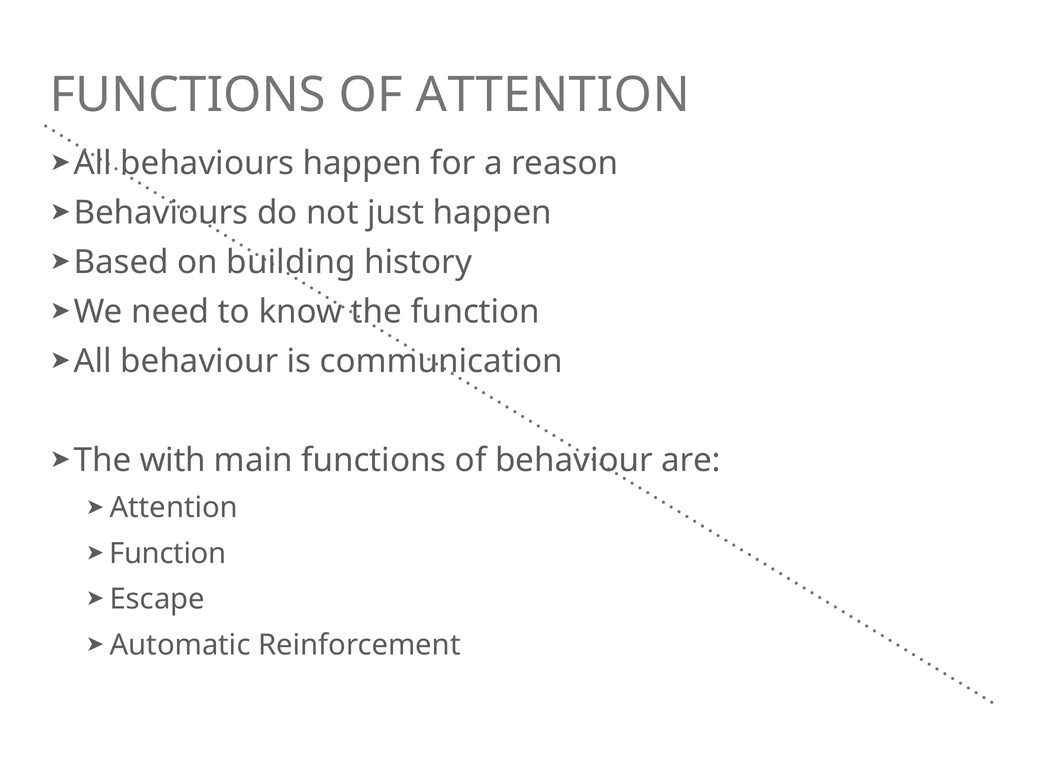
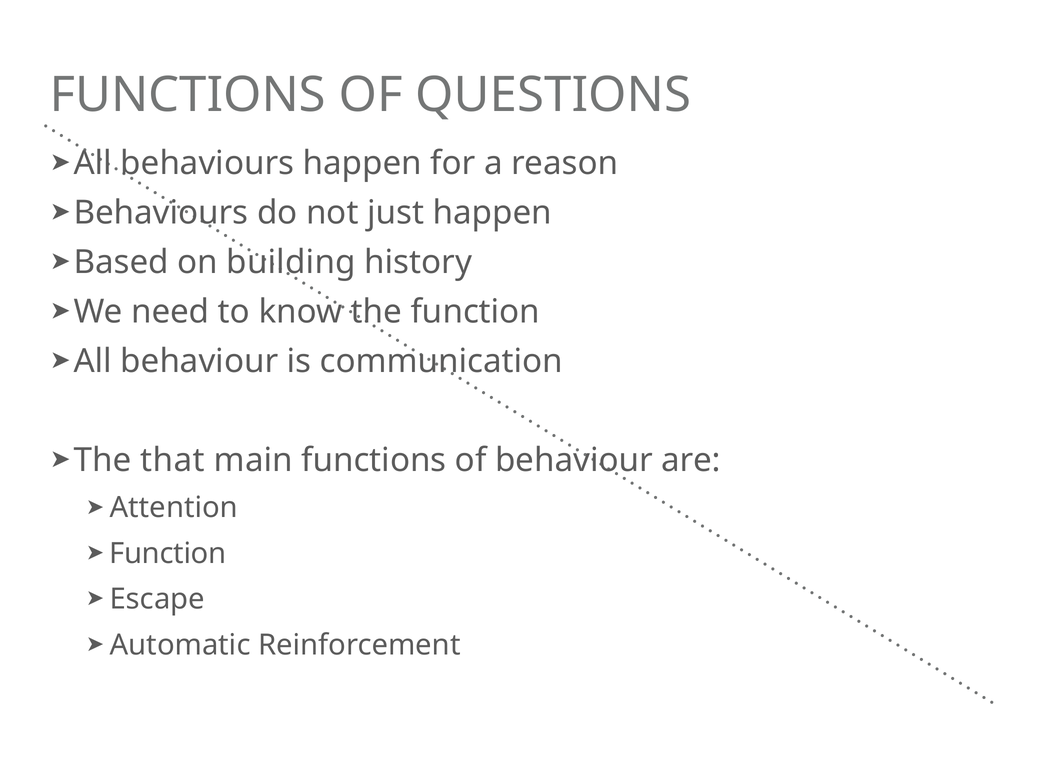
OF ATTENTION: ATTENTION -> QUESTIONS (553, 95)
with: with -> that (172, 460)
